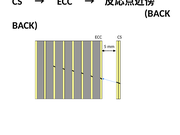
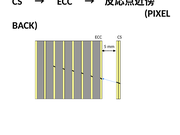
BACK: BACK -> PIXEL (157, 13)
